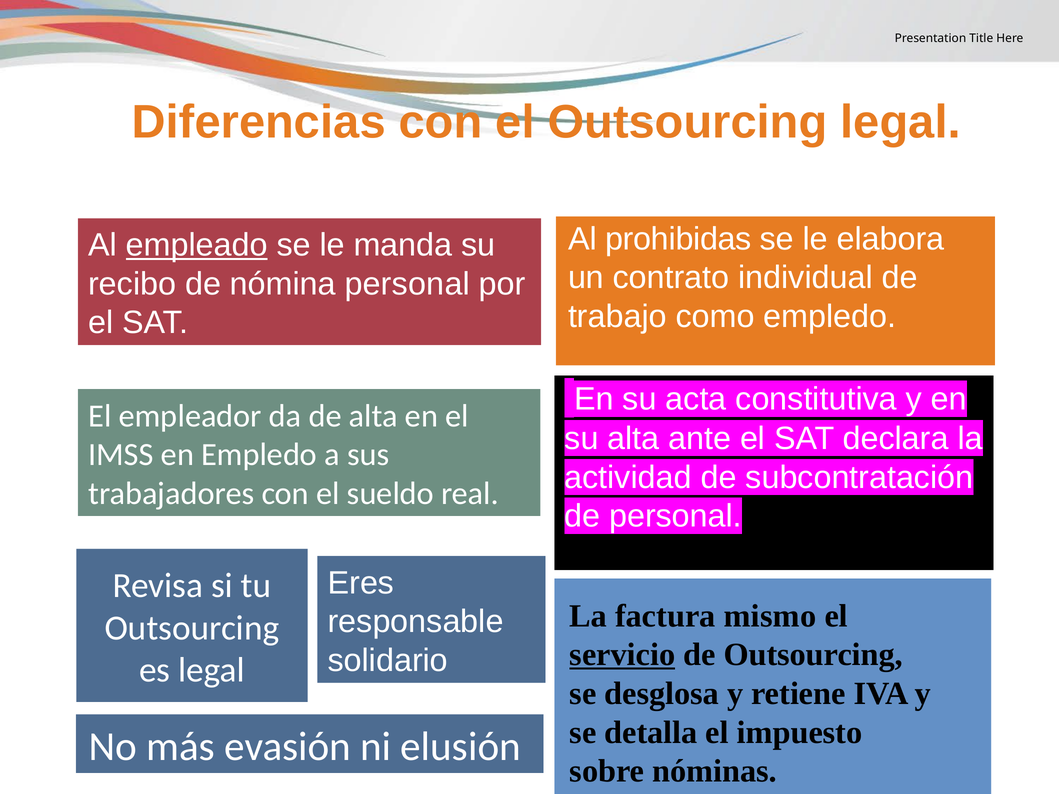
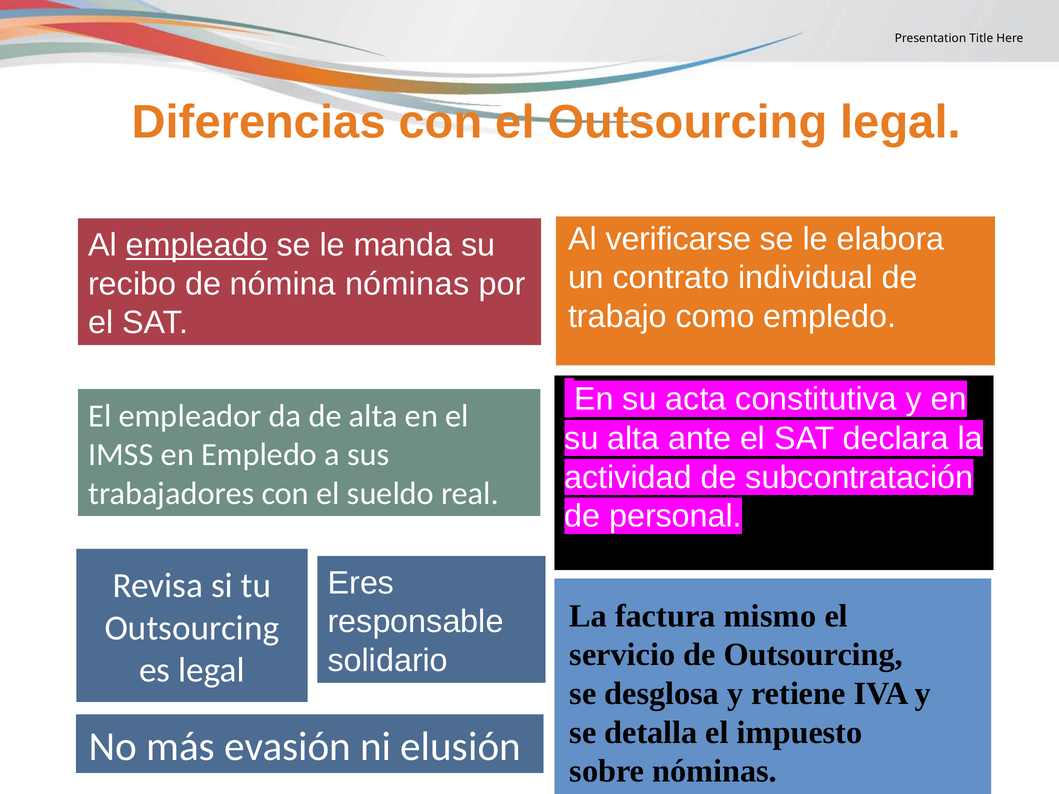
prohibidas: prohibidas -> verificarse (678, 239)
nómina personal: personal -> nóminas (407, 284)
servicio underline: present -> none (622, 655)
